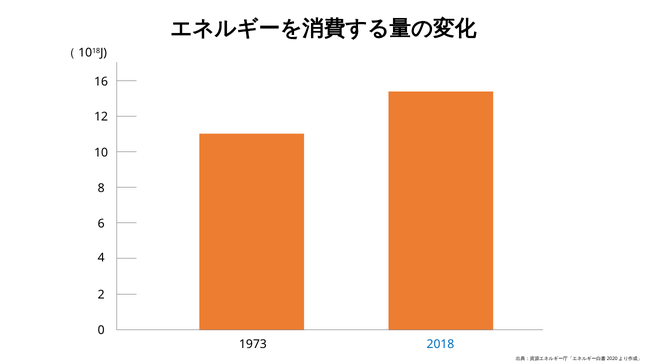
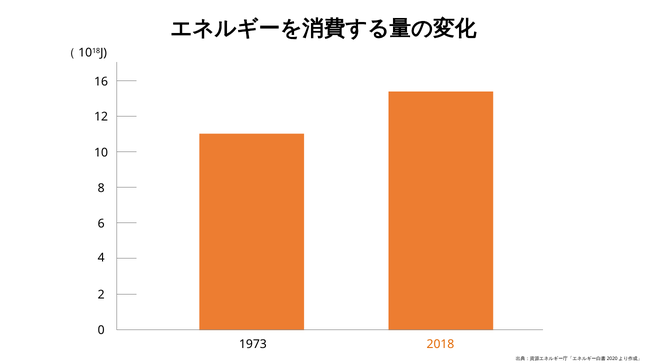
2018 colour: blue -> orange (440, 344)
